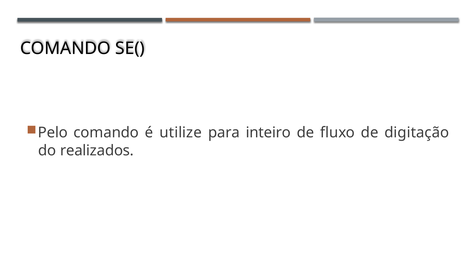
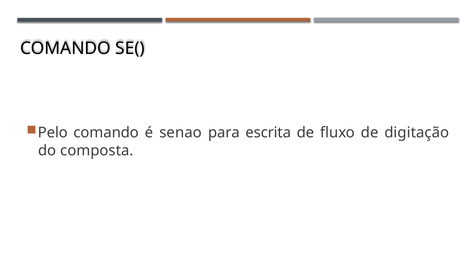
utilize: utilize -> senao (181, 133)
inteiro: inteiro -> escrita (268, 133)
realizados: realizados -> composta (97, 150)
